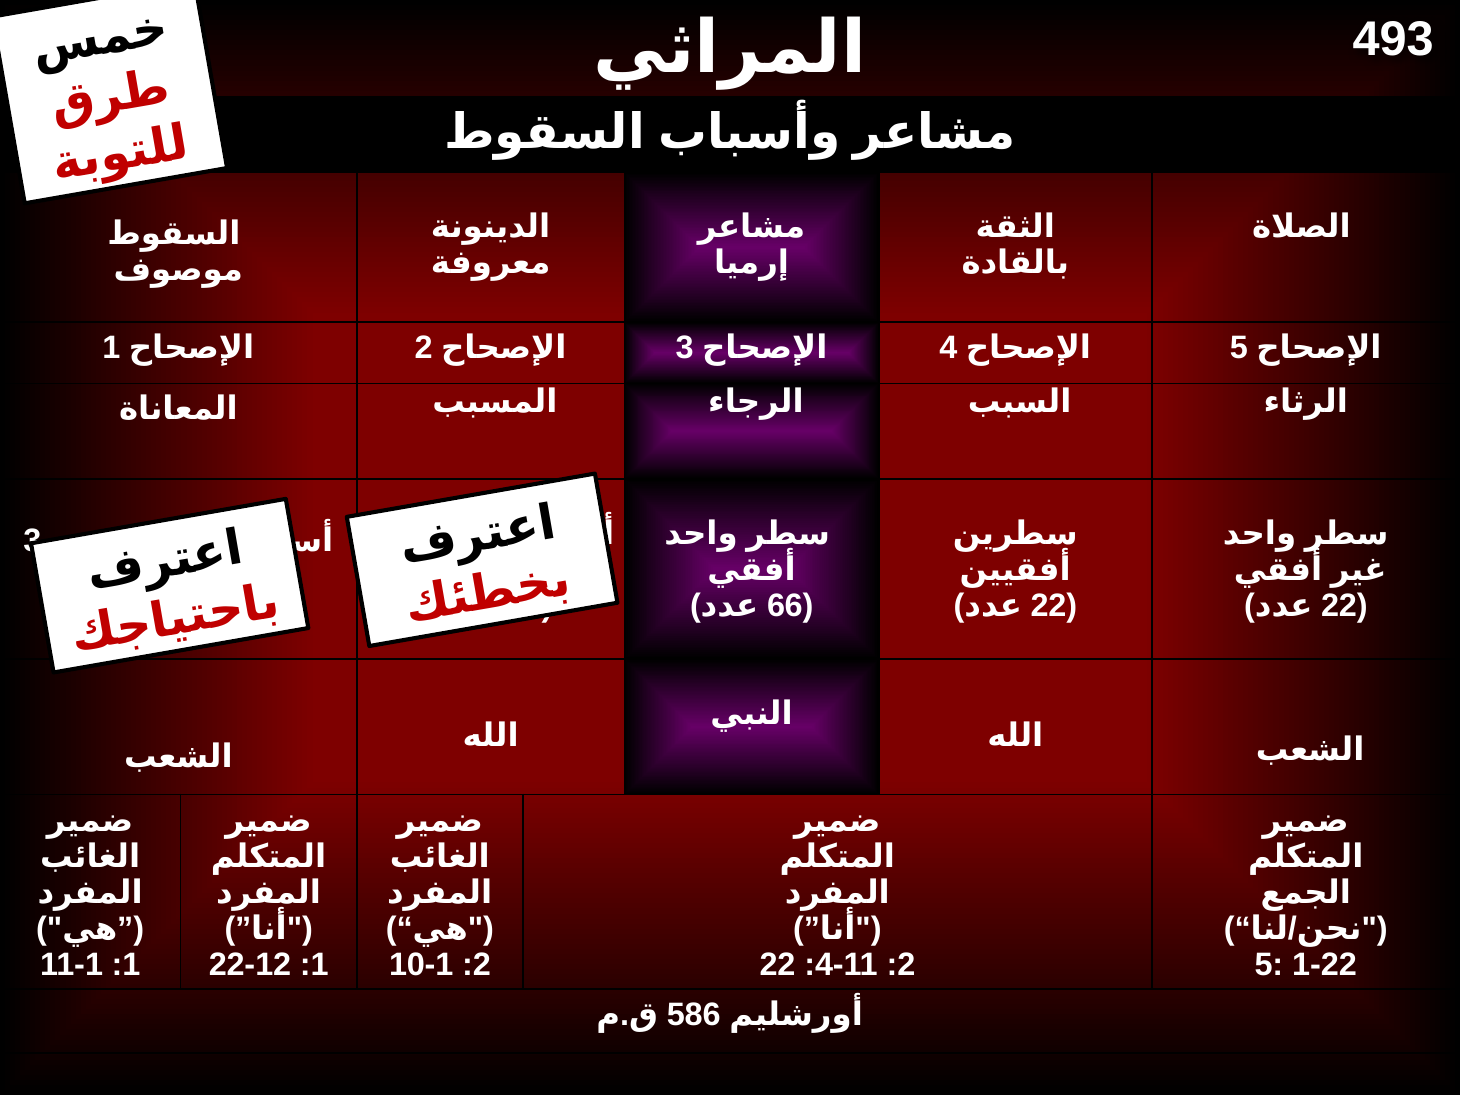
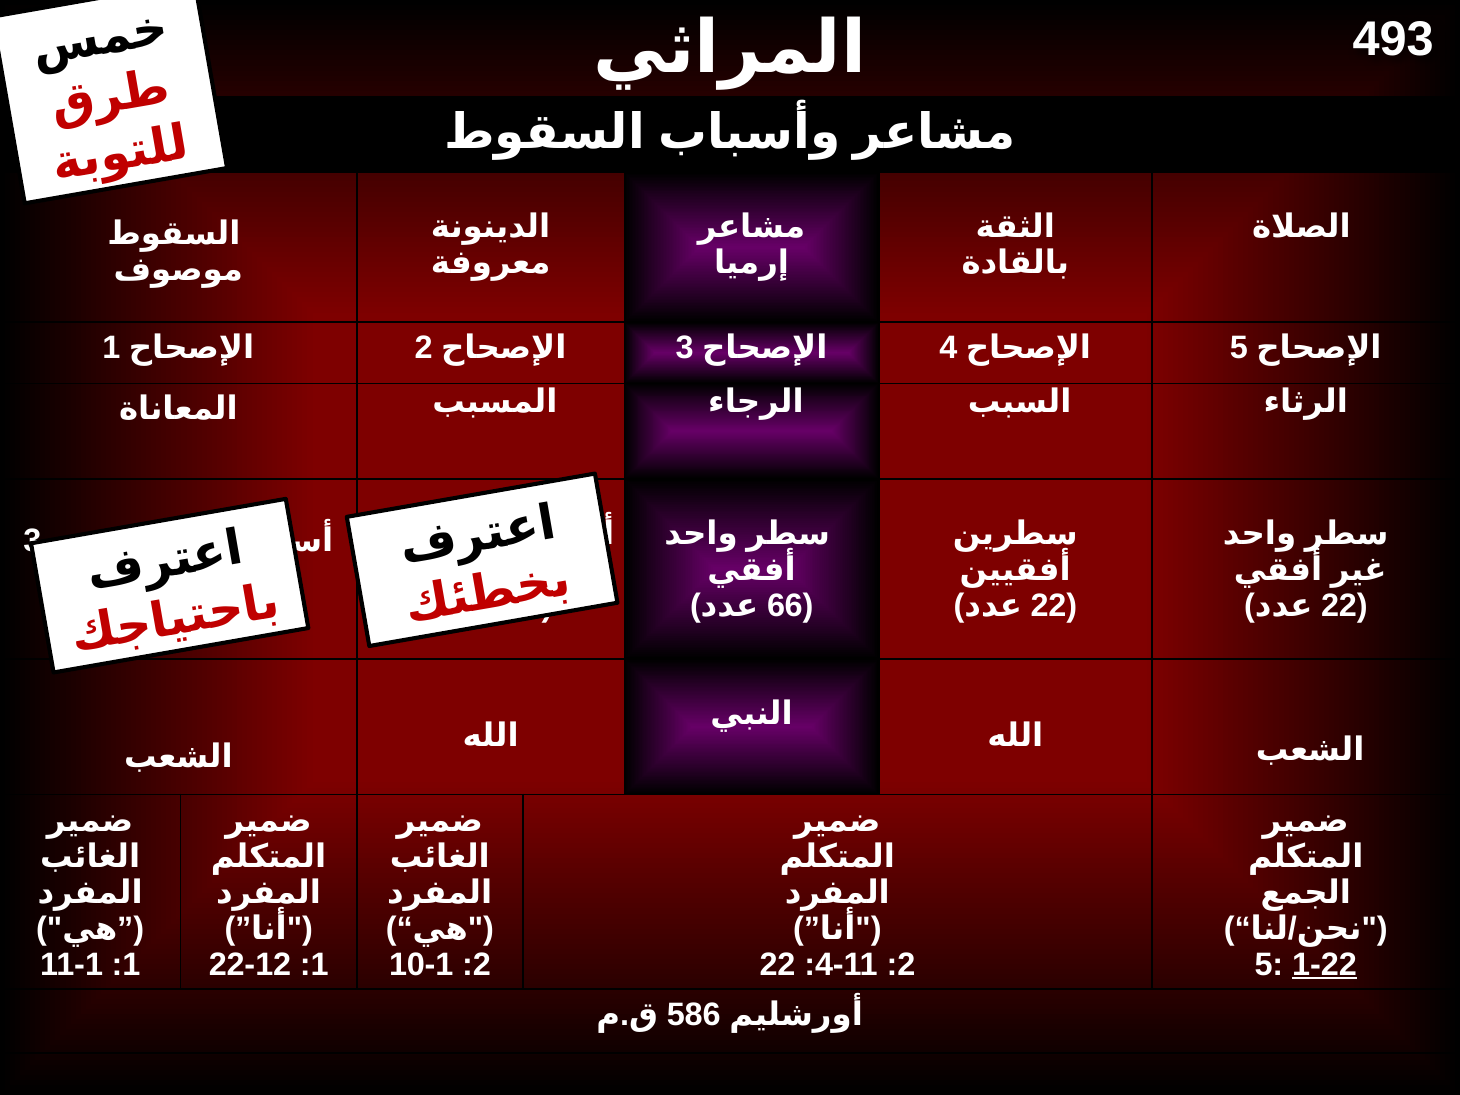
1-22 underline: none -> present (1325, 965)
